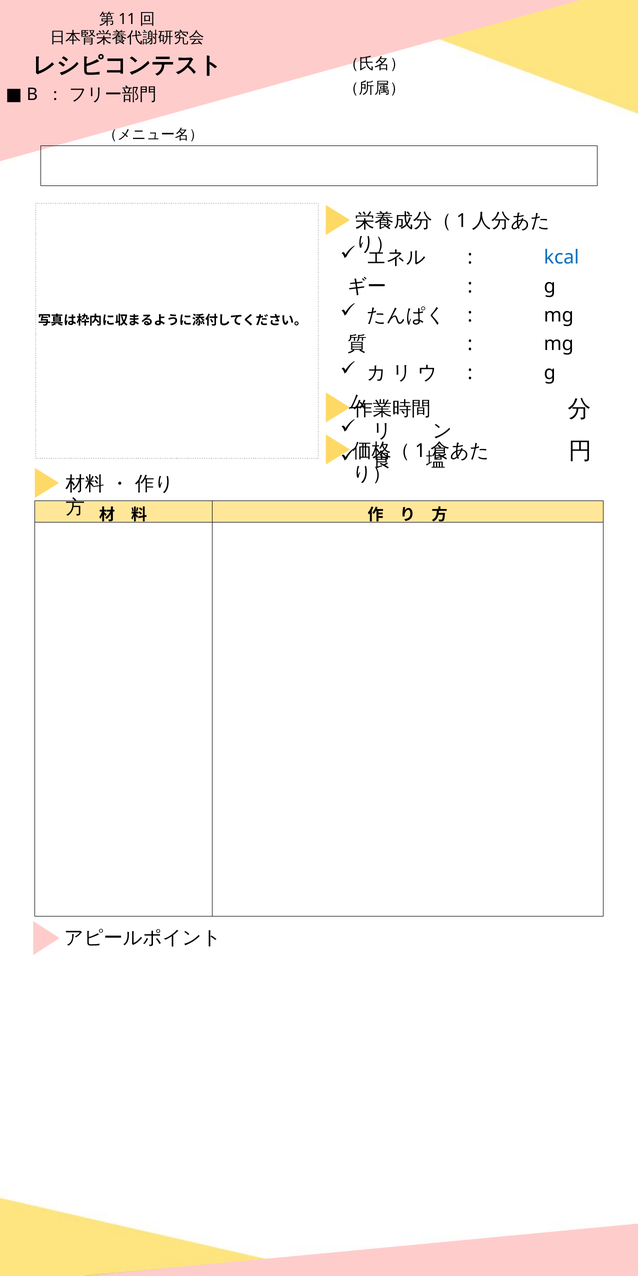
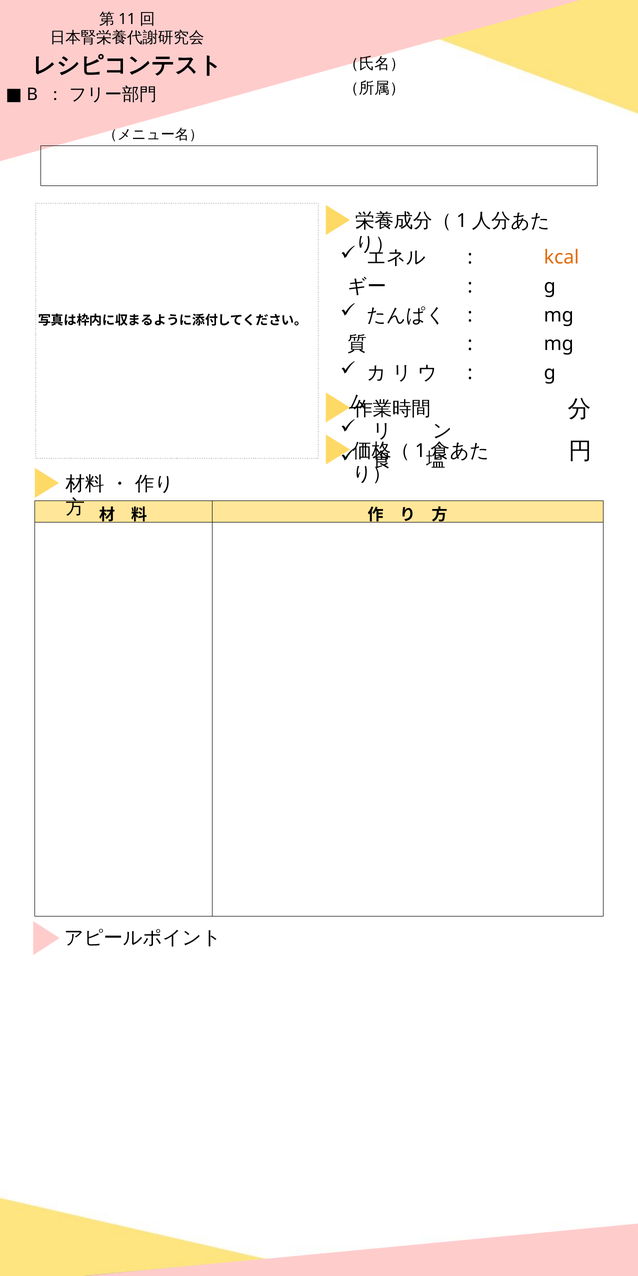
kcal colour: blue -> orange (562, 257)
